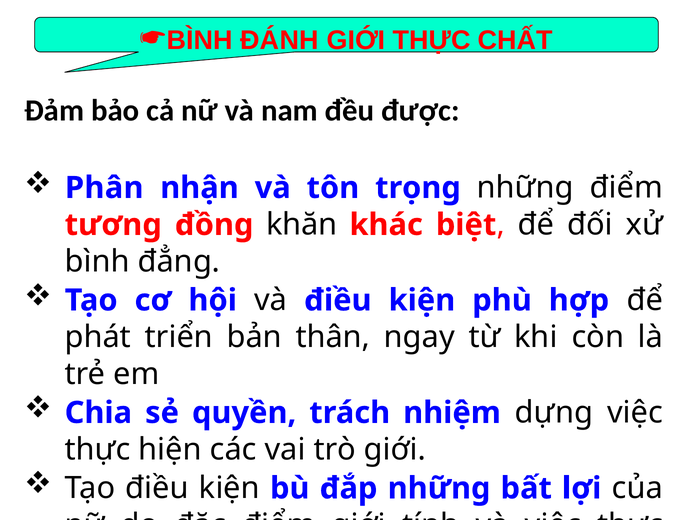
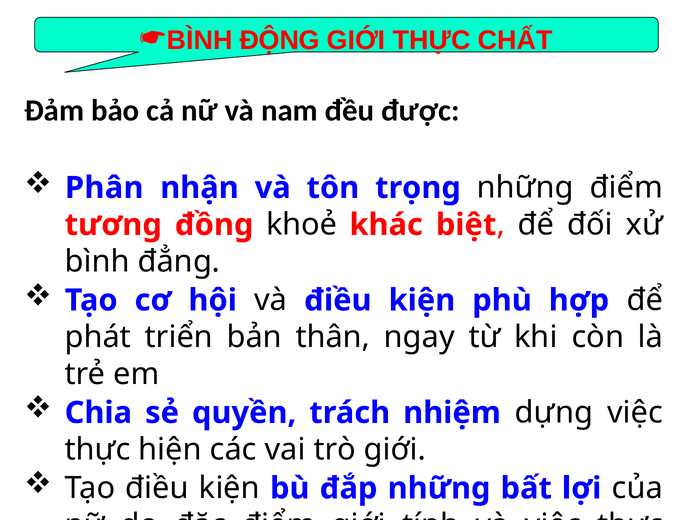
ĐÁNH: ĐÁNH -> ĐỘNG (280, 40)
khăn: khăn -> khoẻ (302, 225)
